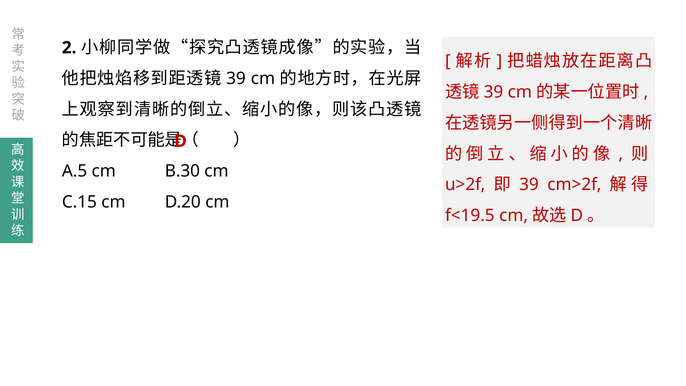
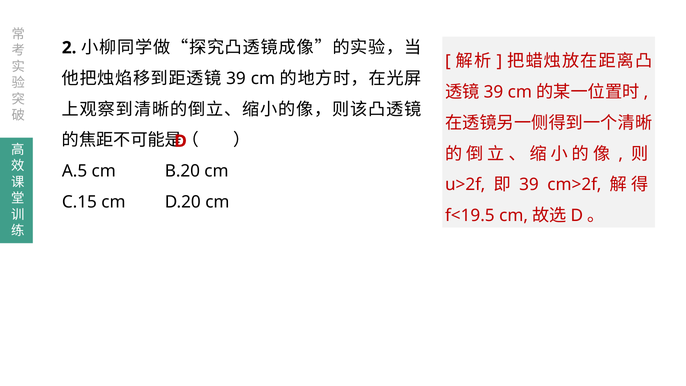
B.30: B.30 -> B.20 (182, 171)
